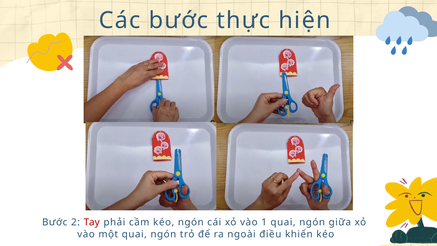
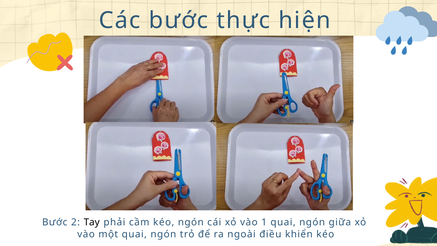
Tay colour: red -> black (92, 222)
